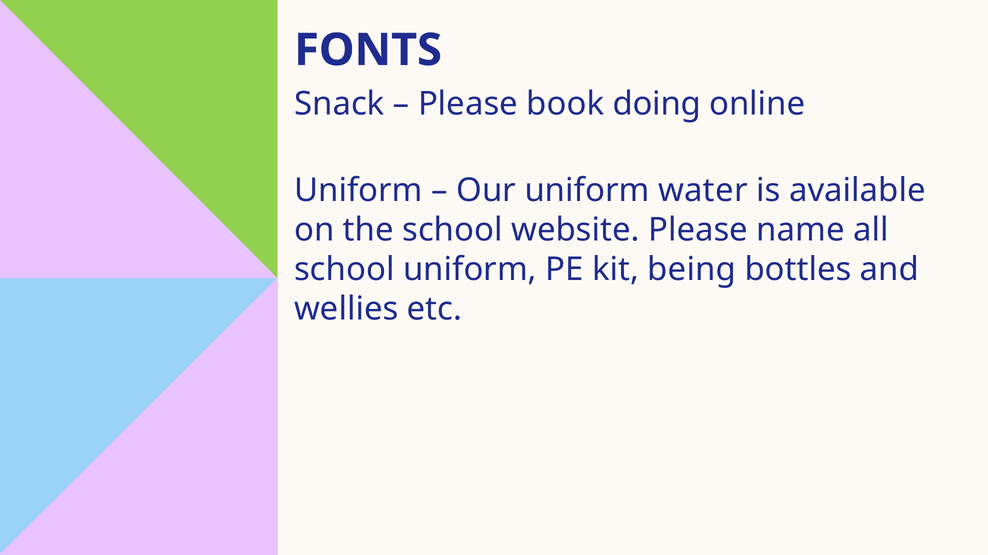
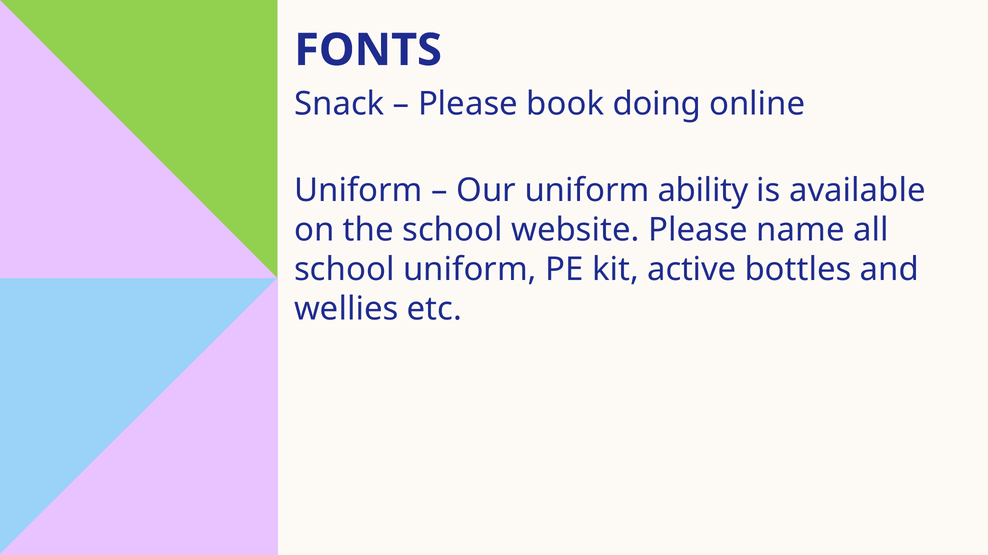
water: water -> ability (703, 191)
being: being -> active (692, 270)
